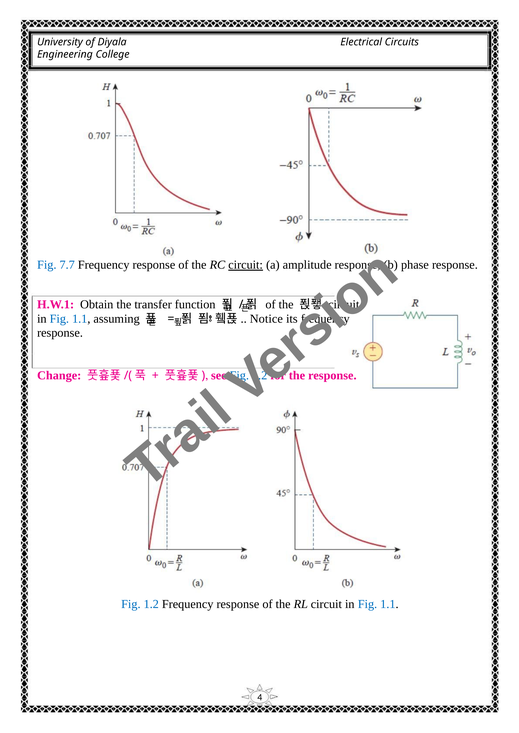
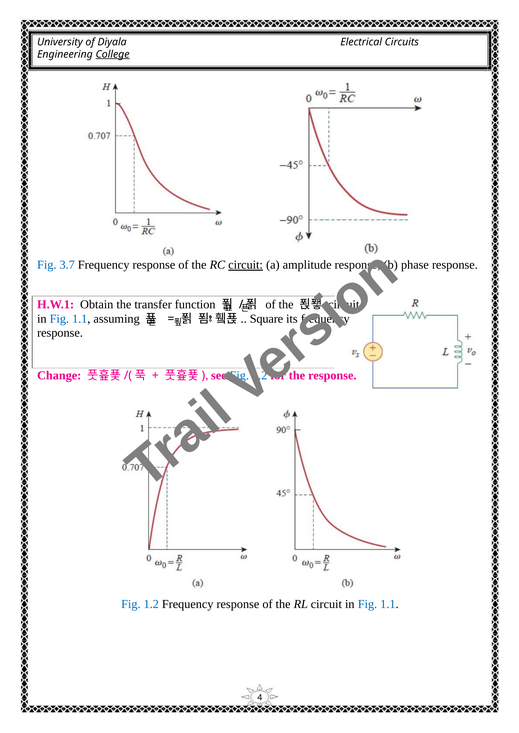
College underline: none -> present (113, 54)
7.7: 7.7 -> 3.7 (67, 265)
Notice: Notice -> Square (266, 319)
